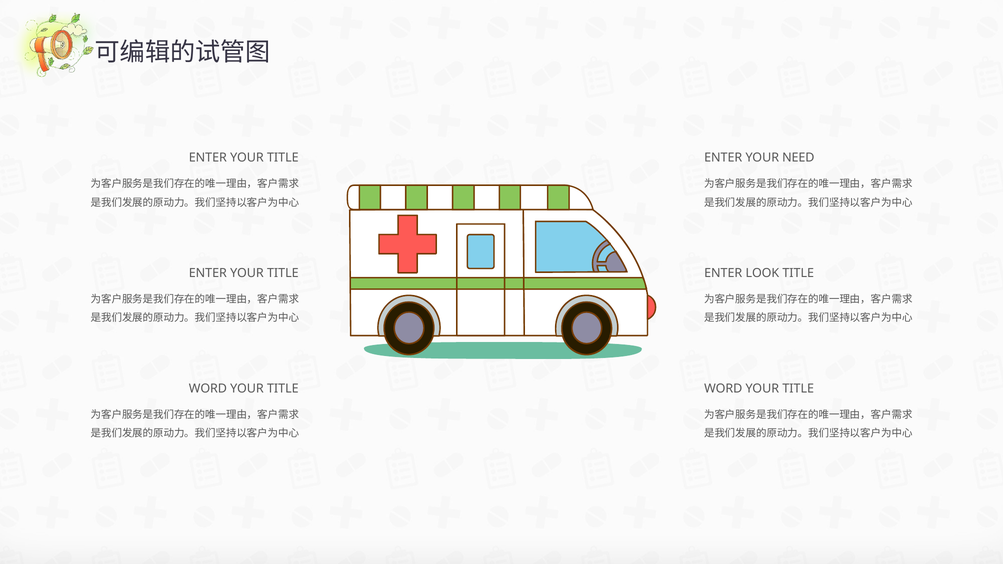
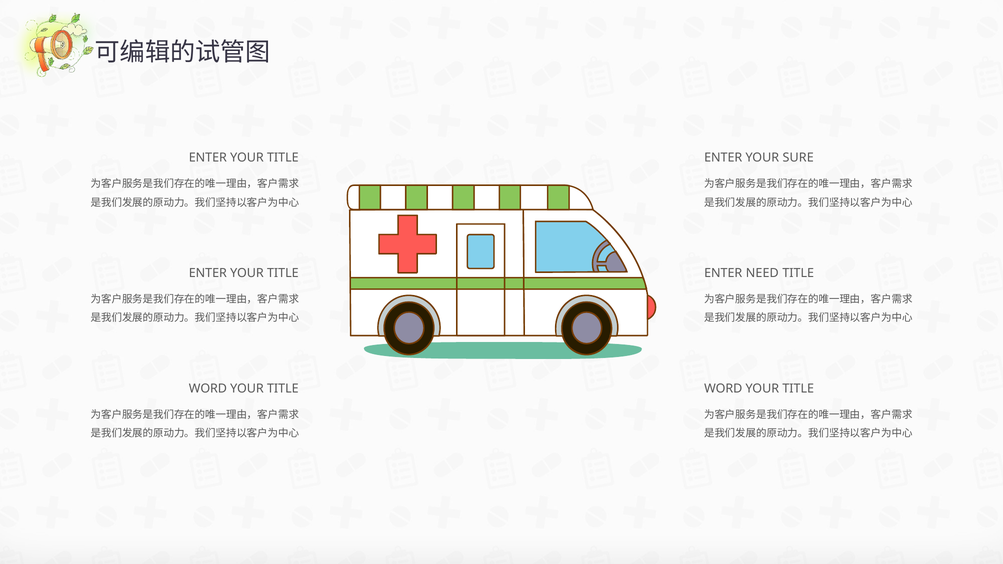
NEED: NEED -> SURE (798, 158)
LOOK: LOOK -> NEED (762, 273)
